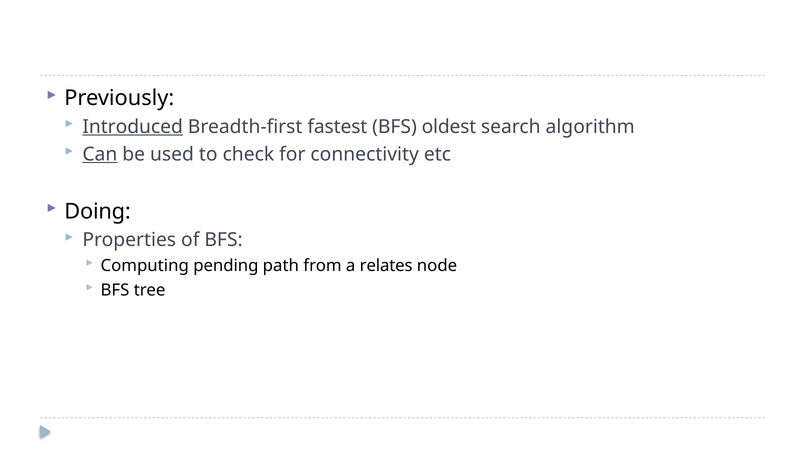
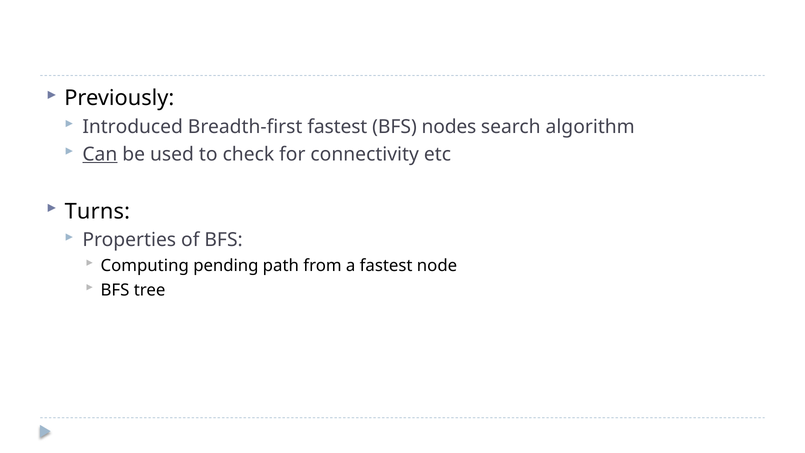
Introduced underline: present -> none (133, 127)
oldest: oldest -> nodes (449, 127)
Doing: Doing -> Turns (97, 211)
a relates: relates -> fastest (386, 266)
